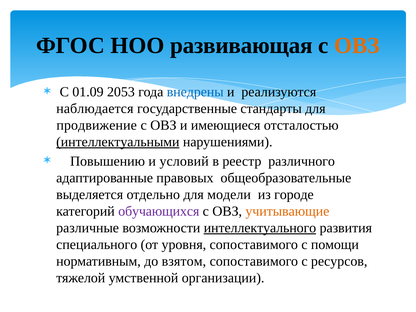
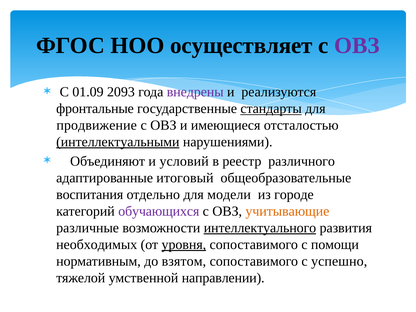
развивающая: развивающая -> осуществляет (241, 45)
ОВЗ colour: orange -> purple (357, 45)
2053: 2053 -> 2093 (121, 92)
внедрены colour: blue -> purple (195, 92)
наблюдается: наблюдается -> фронтальные (95, 109)
стандарты underline: none -> present (271, 109)
Повышению: Повышению -> Объединяют (108, 161)
правовых: правовых -> итоговый (185, 178)
выделяется: выделяется -> воспитания (90, 195)
специального: специального -> необходимых (97, 245)
уровня underline: none -> present (184, 245)
ресурсов: ресурсов -> успешно (339, 261)
организации: организации -> направлении (223, 278)
